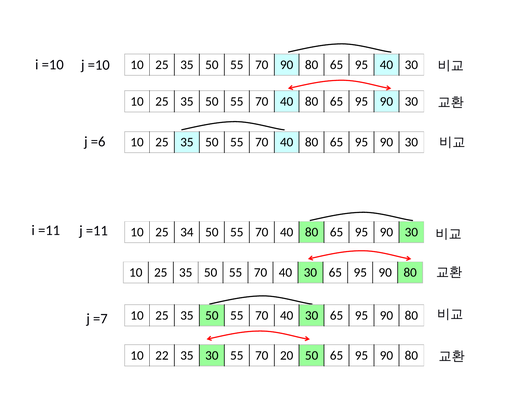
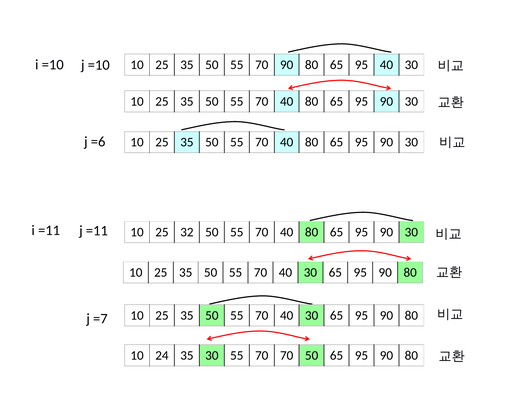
34: 34 -> 32 (187, 232)
22: 22 -> 24 (162, 355)
70 20: 20 -> 70 (287, 355)
